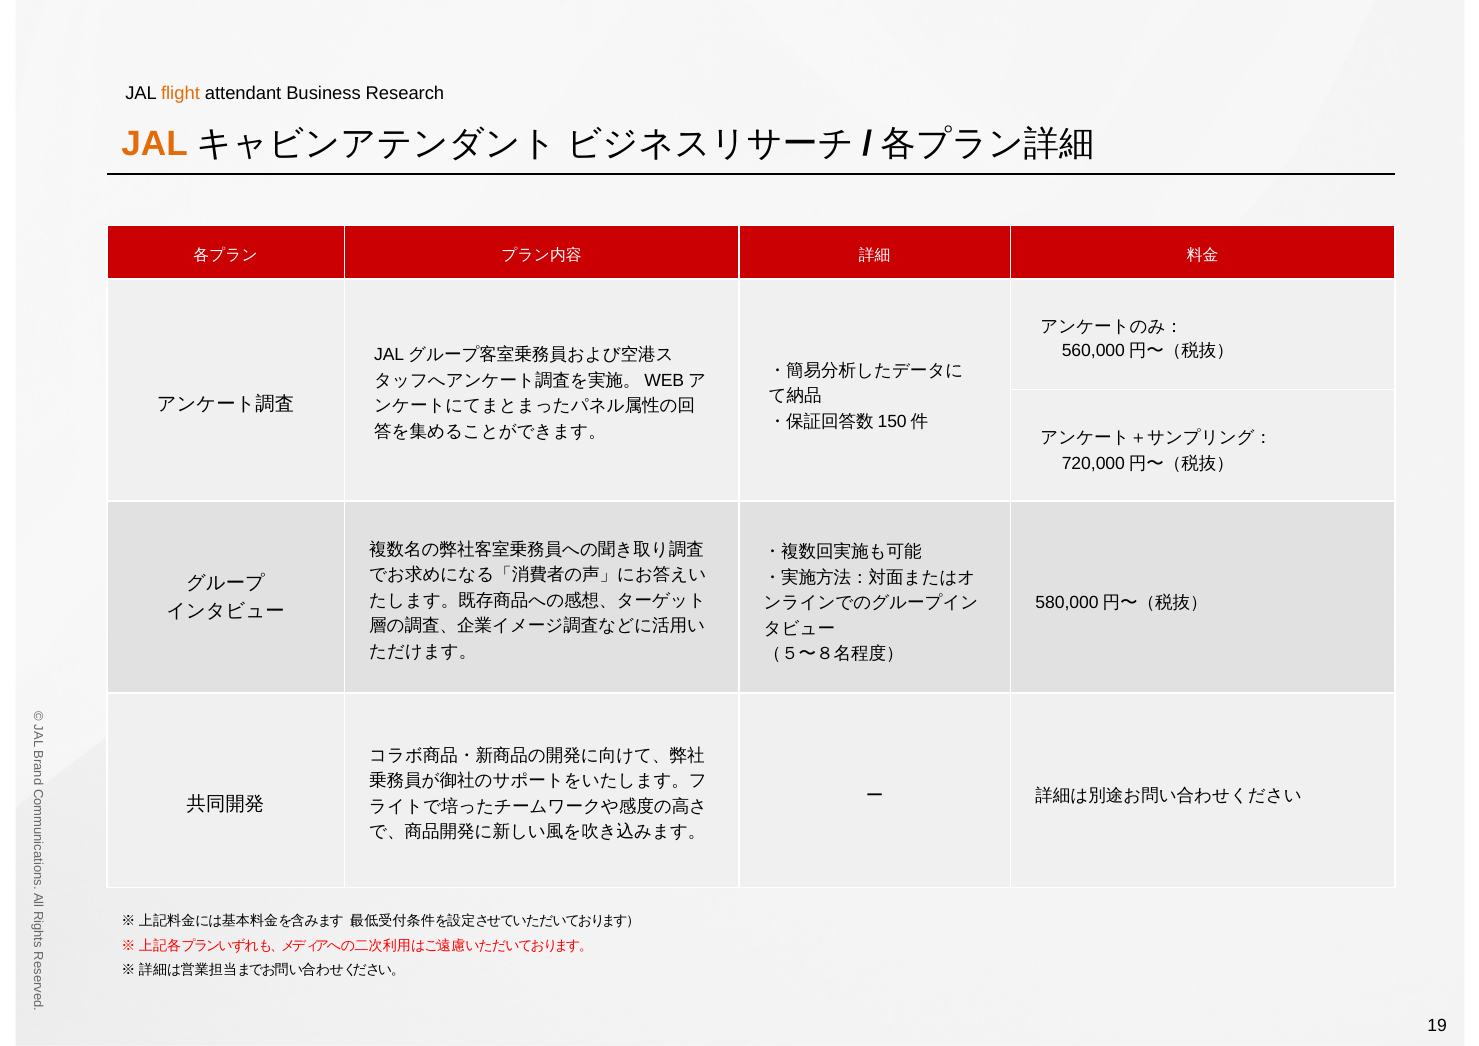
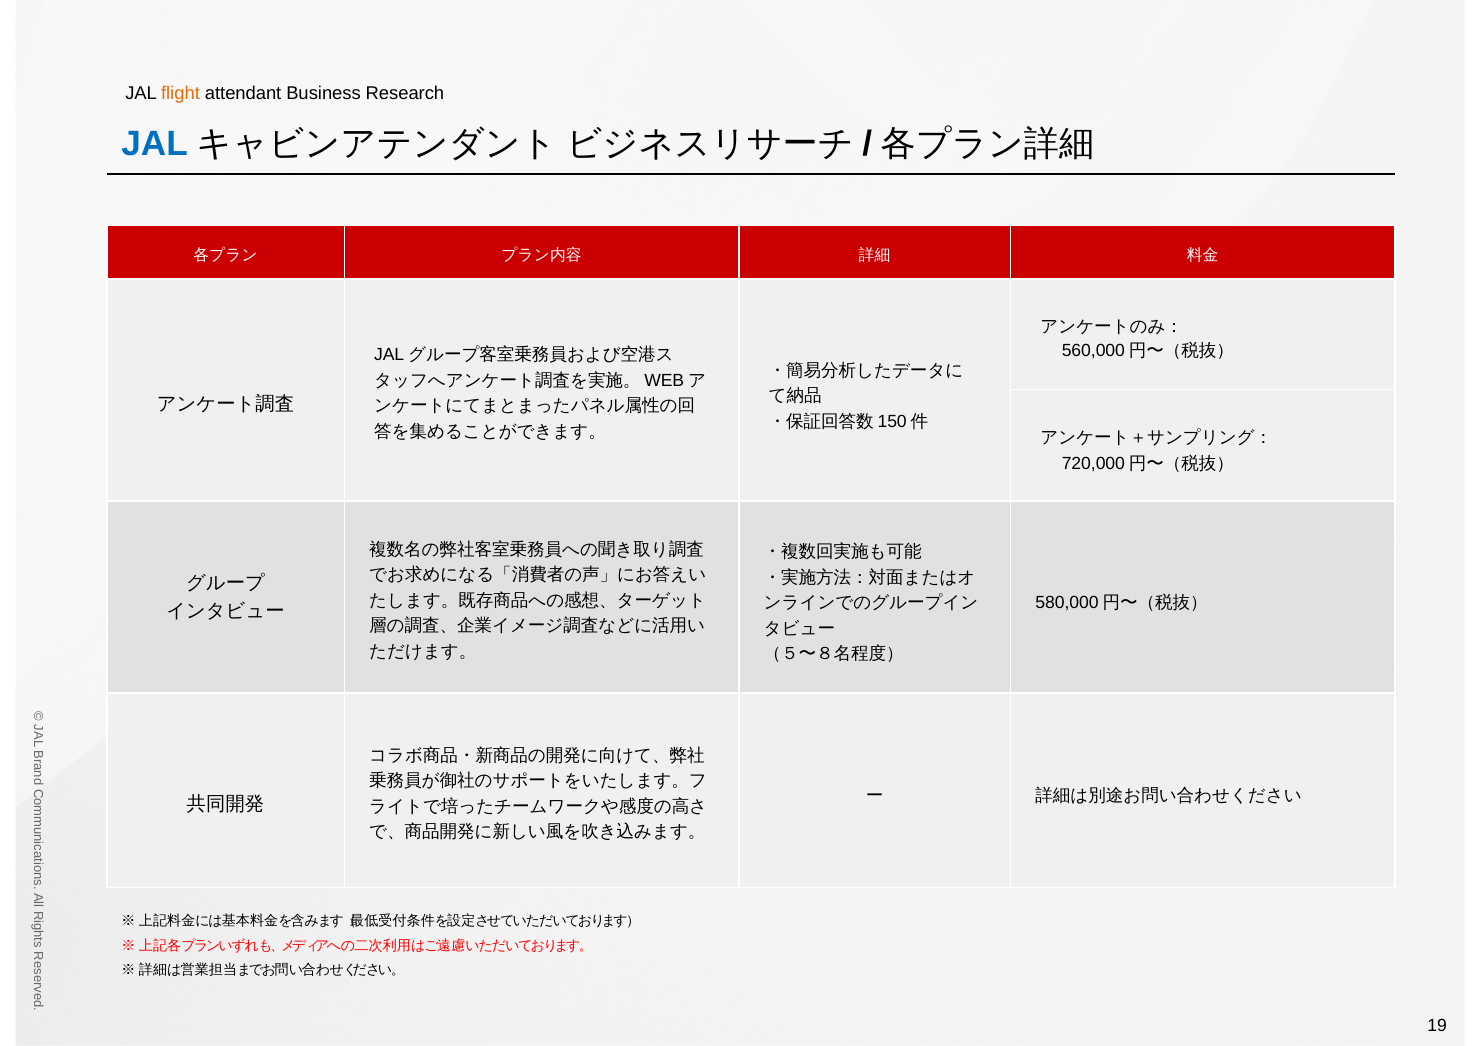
JAL colour: orange -> blue (155, 144)
